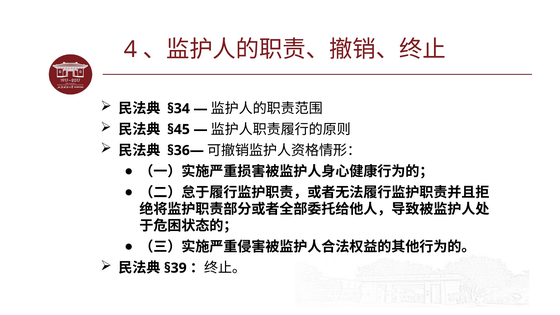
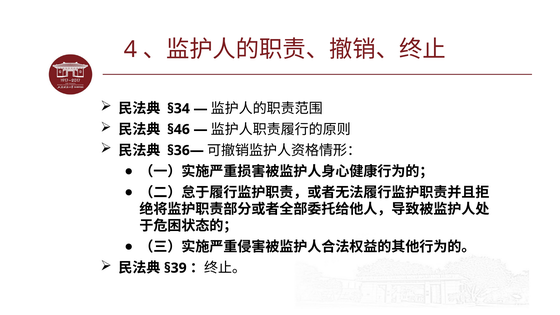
§45: §45 -> §46 (178, 129)
